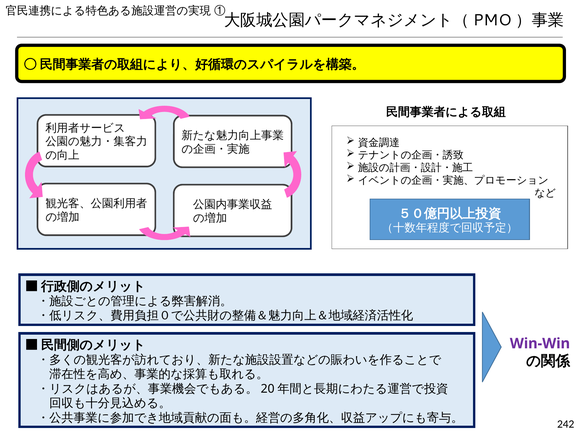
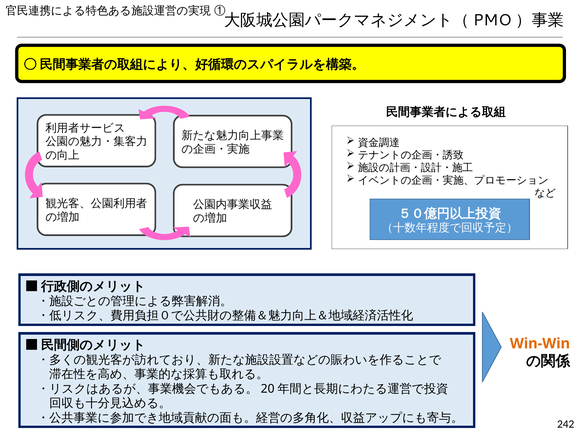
Win-Win colour: purple -> orange (540, 343)
